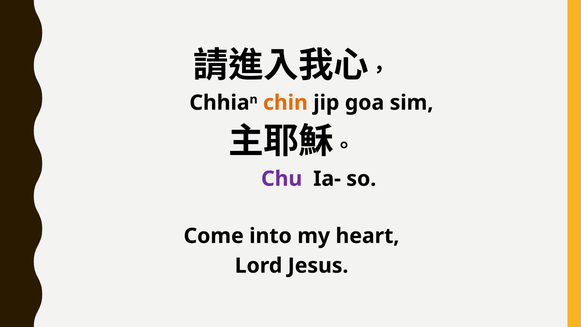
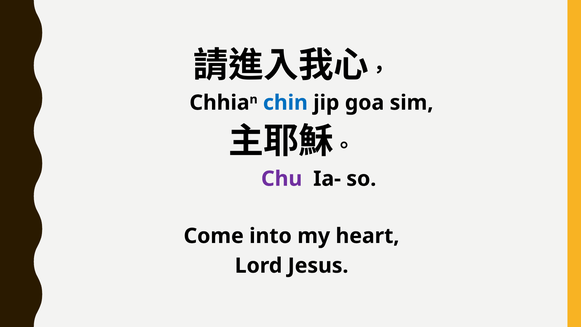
chin colour: orange -> blue (285, 103)
